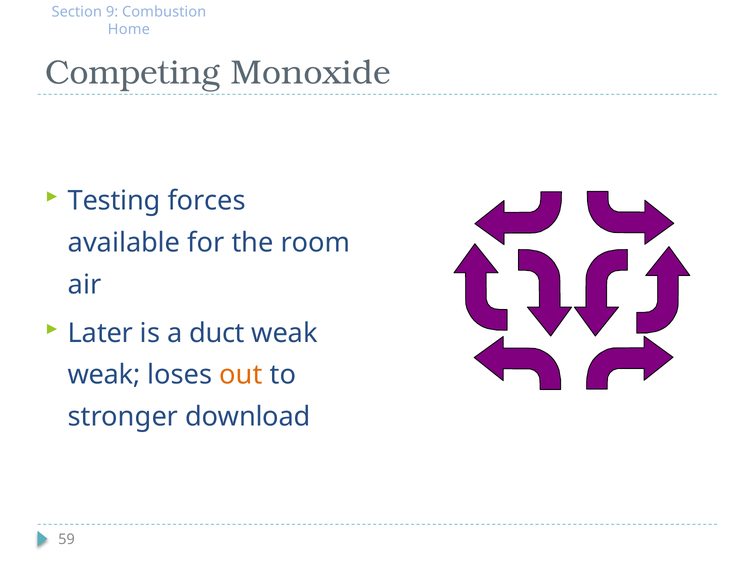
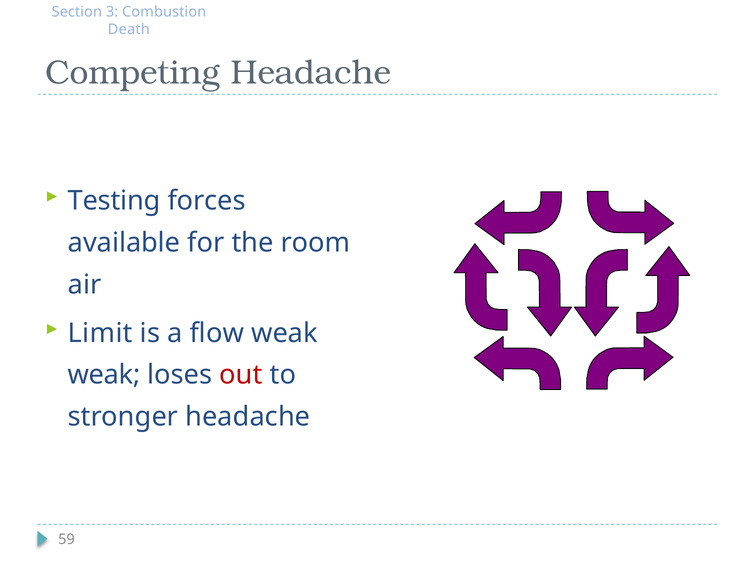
9: 9 -> 3 (112, 12)
Home: Home -> Death (129, 30)
Competing Monoxide: Monoxide -> Headache (311, 73)
Later: Later -> Limit (100, 333)
duct: duct -> flow (217, 333)
out colour: orange -> red (241, 375)
stronger download: download -> headache (248, 417)
